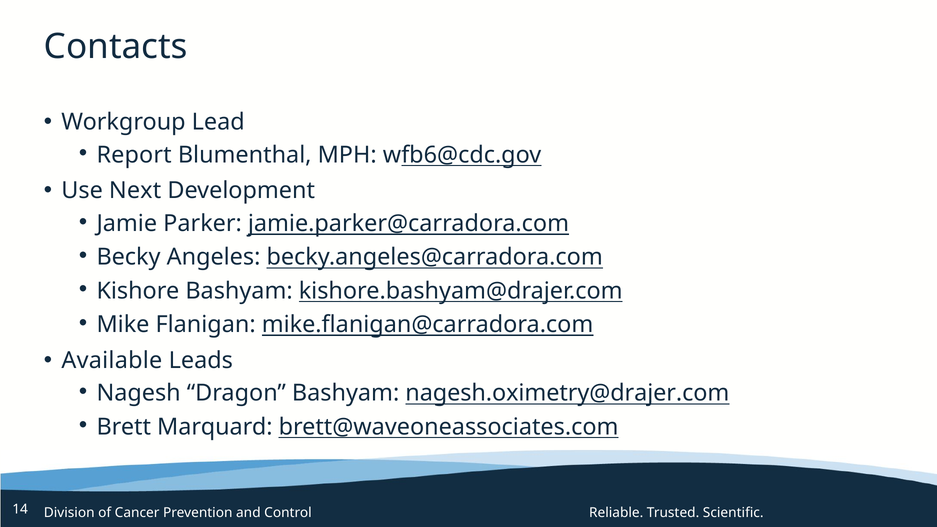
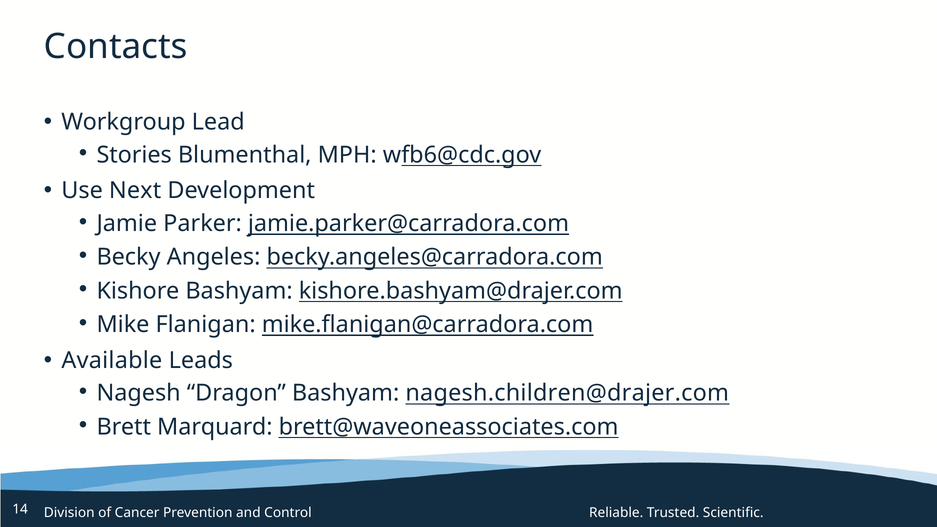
Report: Report -> Stories (134, 155)
nagesh.oximetry@drajer.com: nagesh.oximetry@drajer.com -> nagesh.children@drajer.com (567, 393)
